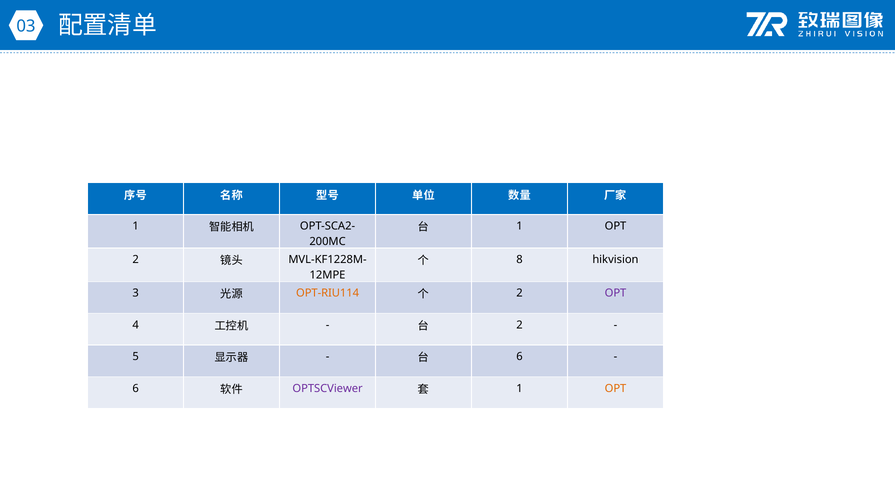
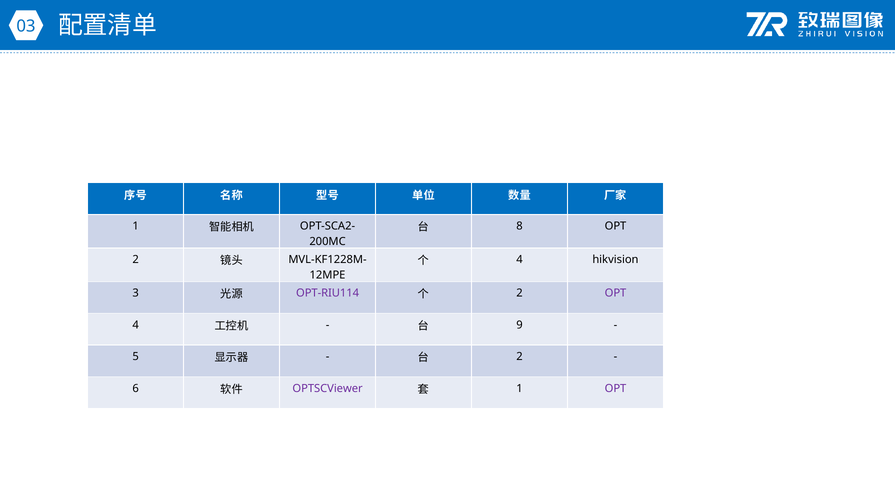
1: 1 -> 8 (520, 226)
8: 8 -> 4 (520, 260)
OPT-RIU114 colour: orange -> purple (328, 294)
2: 2 -> 9 (520, 325)
6: 6 -> 2 (520, 357)
OPT colour: orange -> purple (616, 389)
